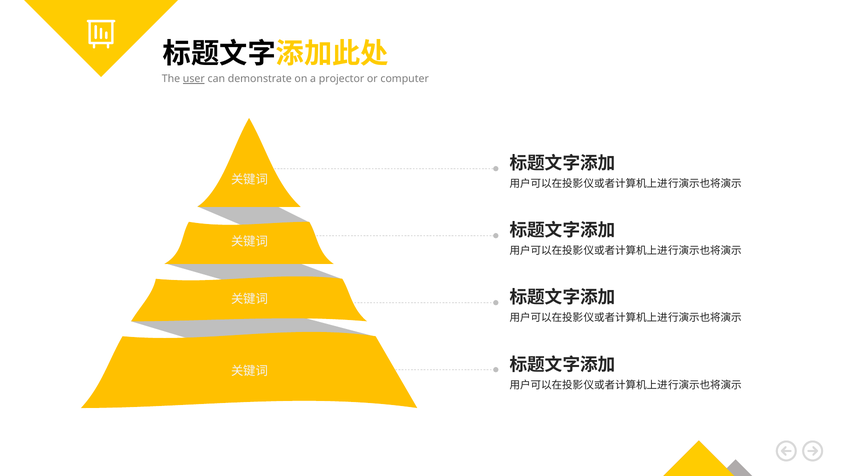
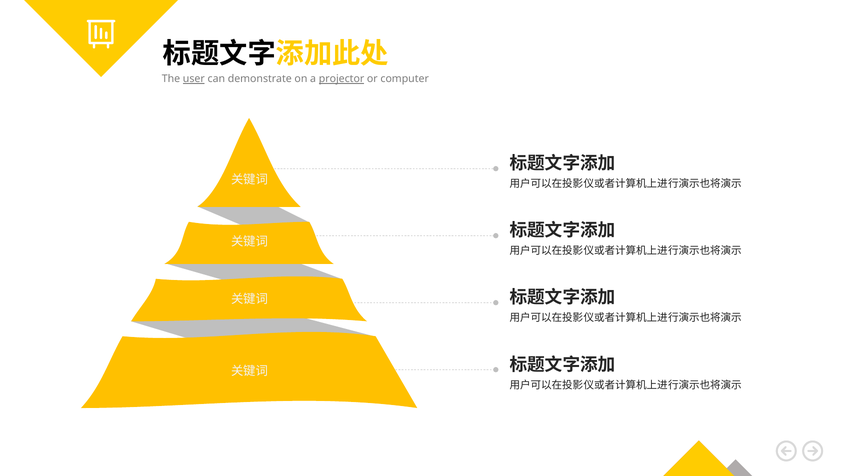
projector underline: none -> present (342, 79)
